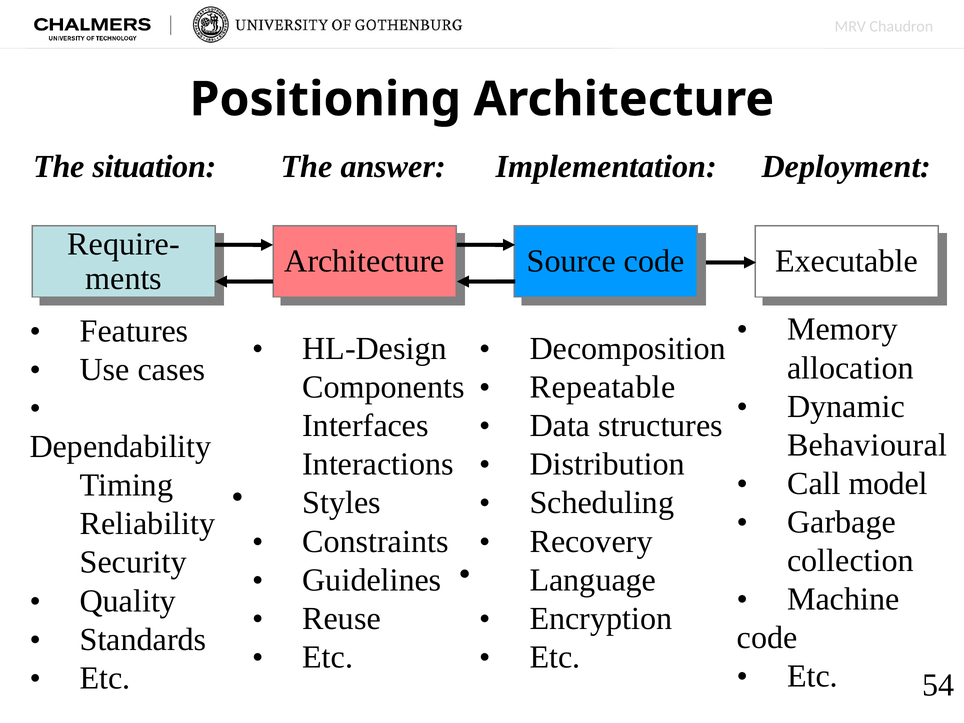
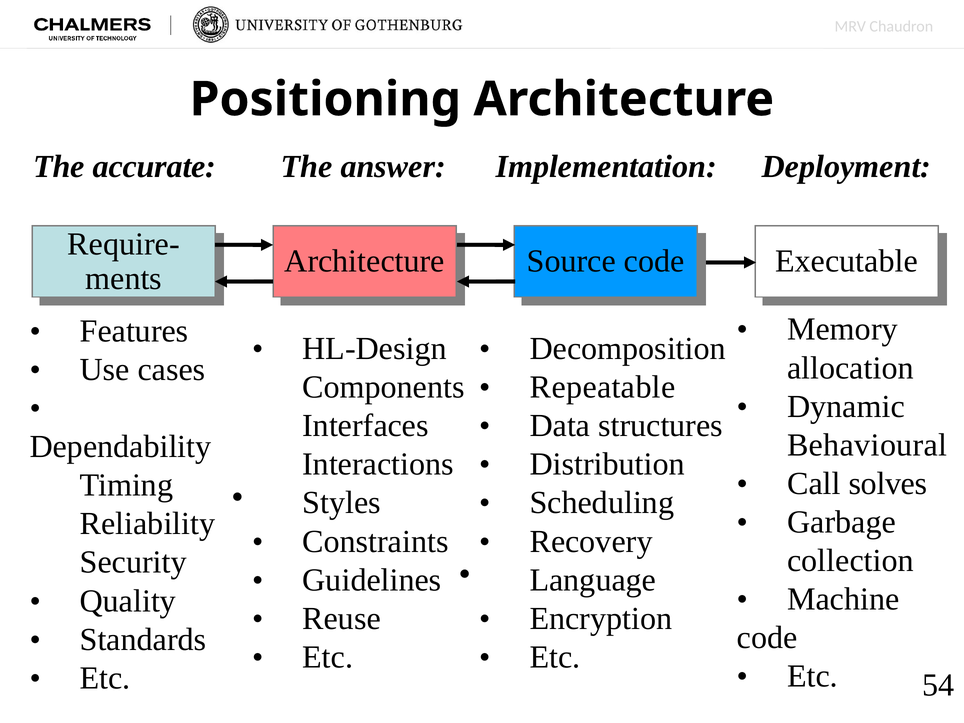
situation: situation -> accurate (154, 167)
model: model -> solves (888, 484)
